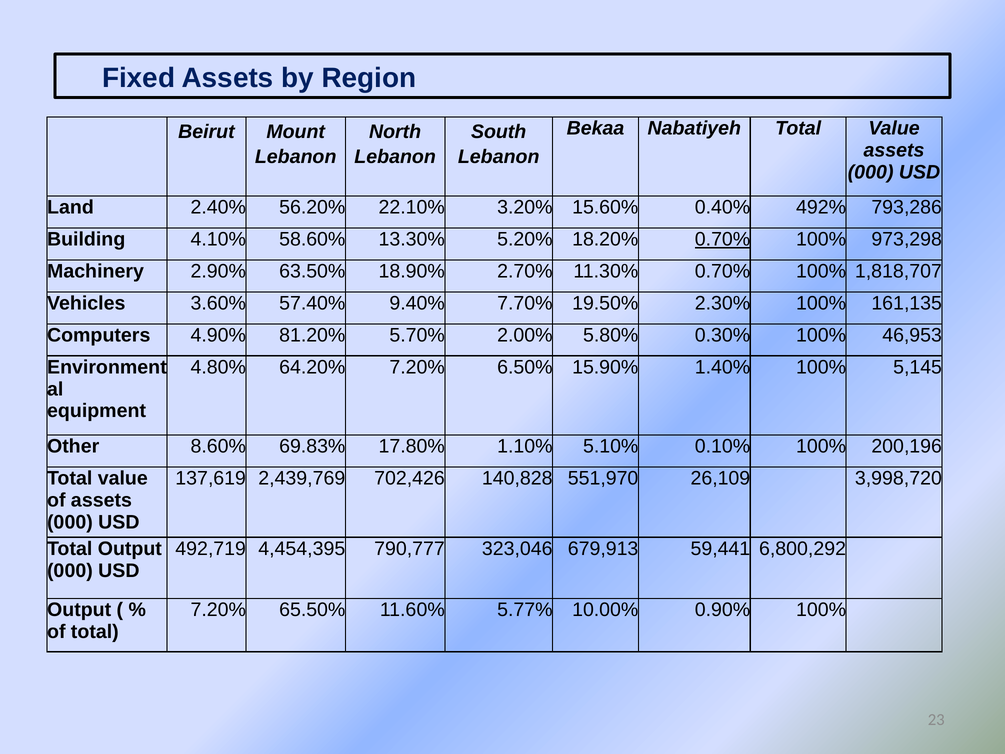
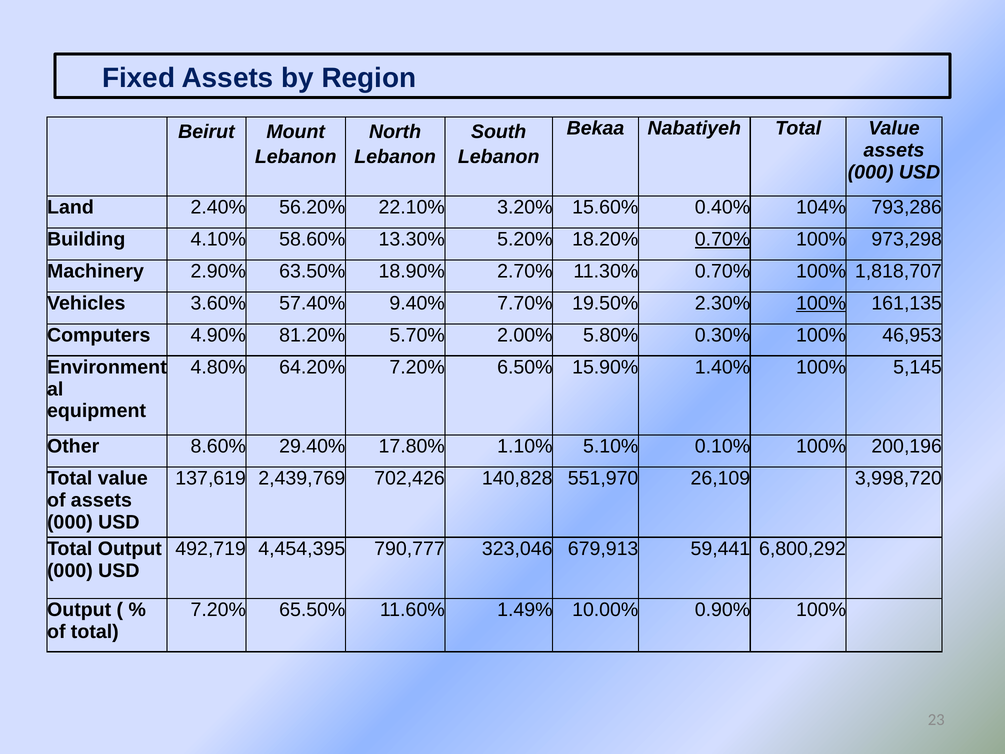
492%: 492% -> 104% (821, 207)
100% underline: none -> present (821, 303)
69.83%: 69.83% -> 29.40% (312, 446)
5.77%: 5.77% -> 1.49% (525, 610)
